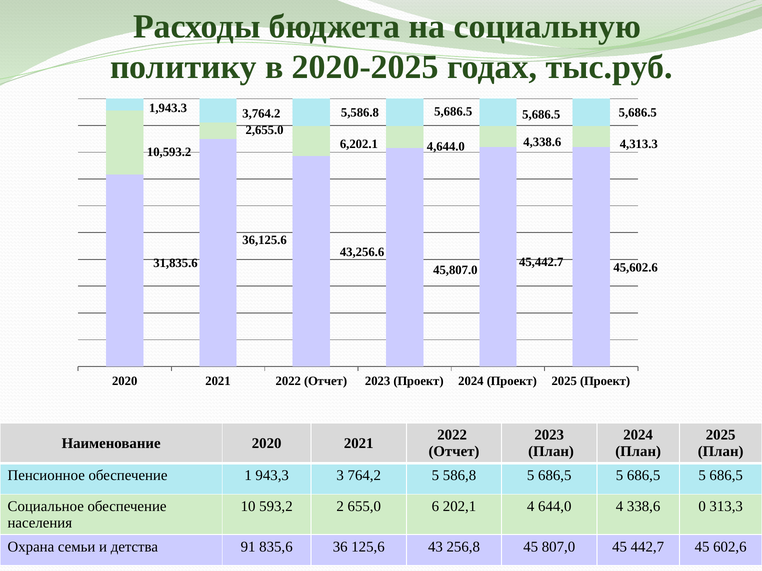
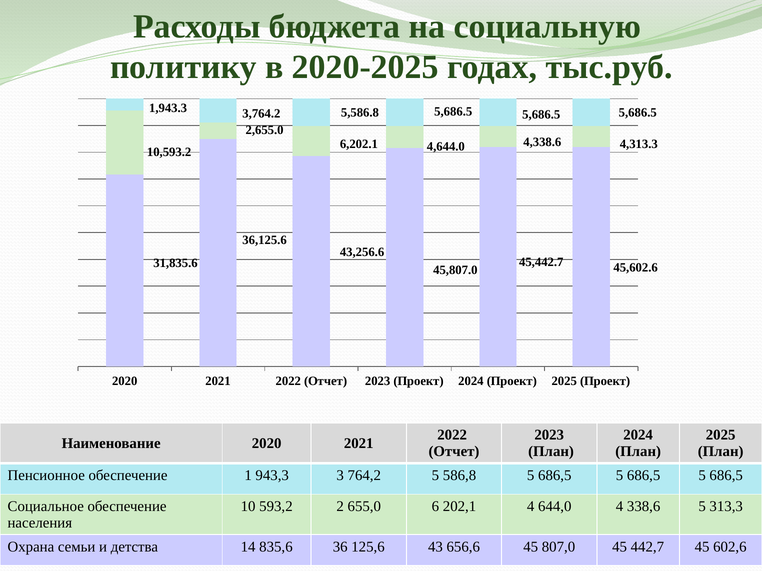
338,6 0: 0 -> 5 (702, 507)
91: 91 -> 14 (248, 547)
256,8: 256,8 -> 656,6 (463, 547)
